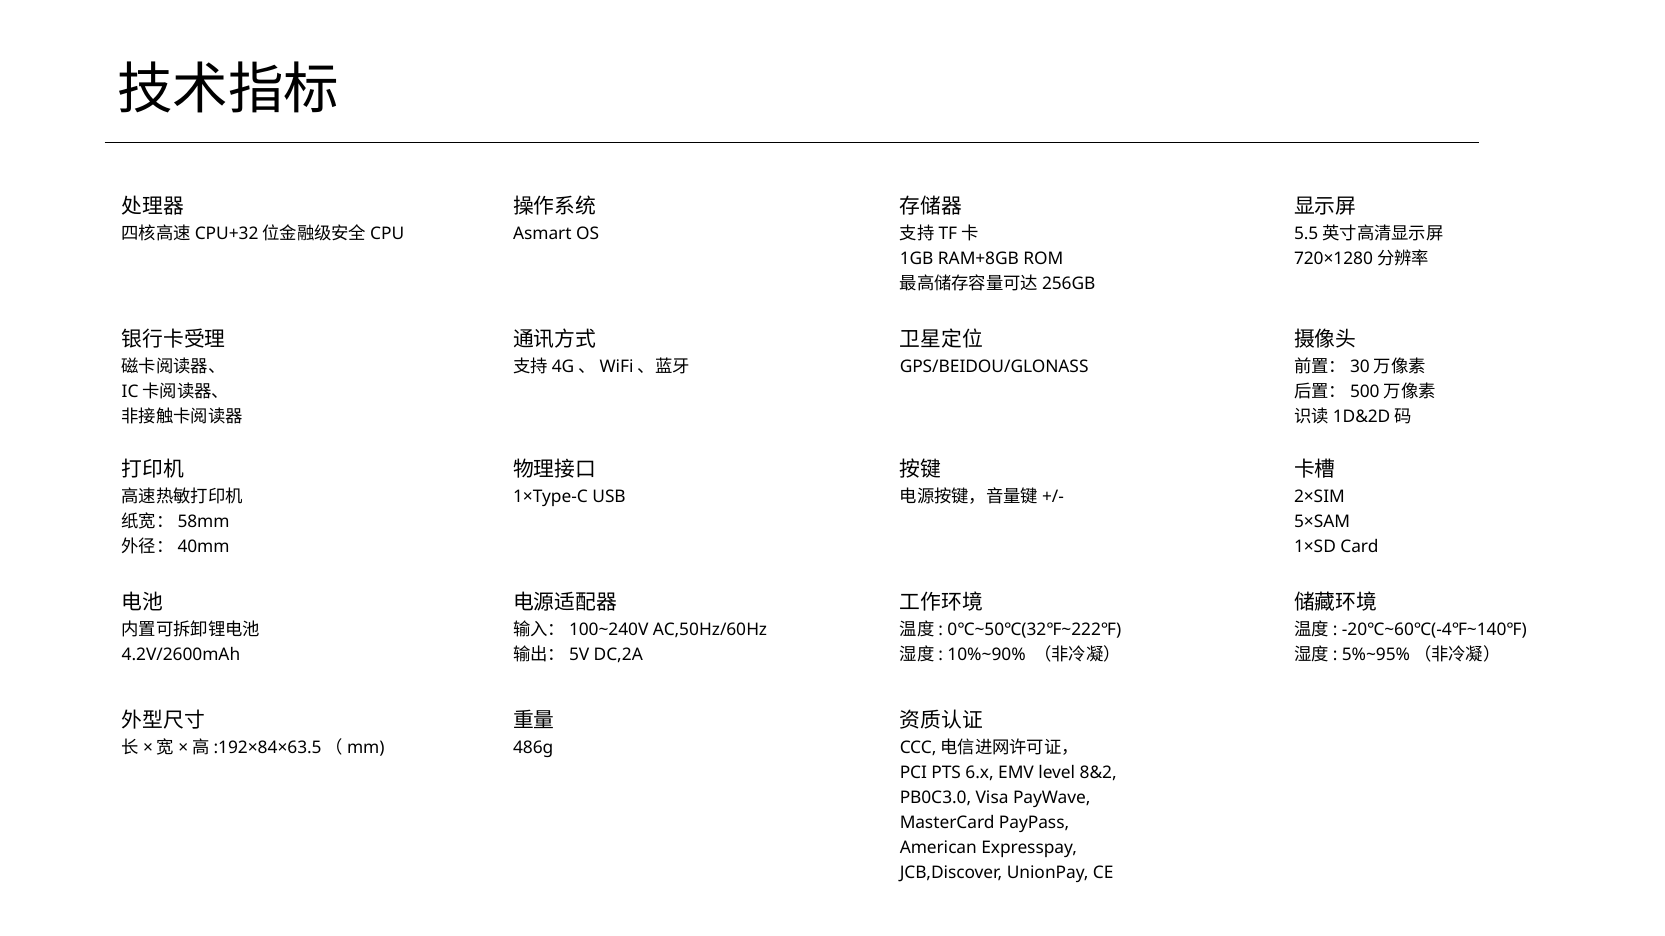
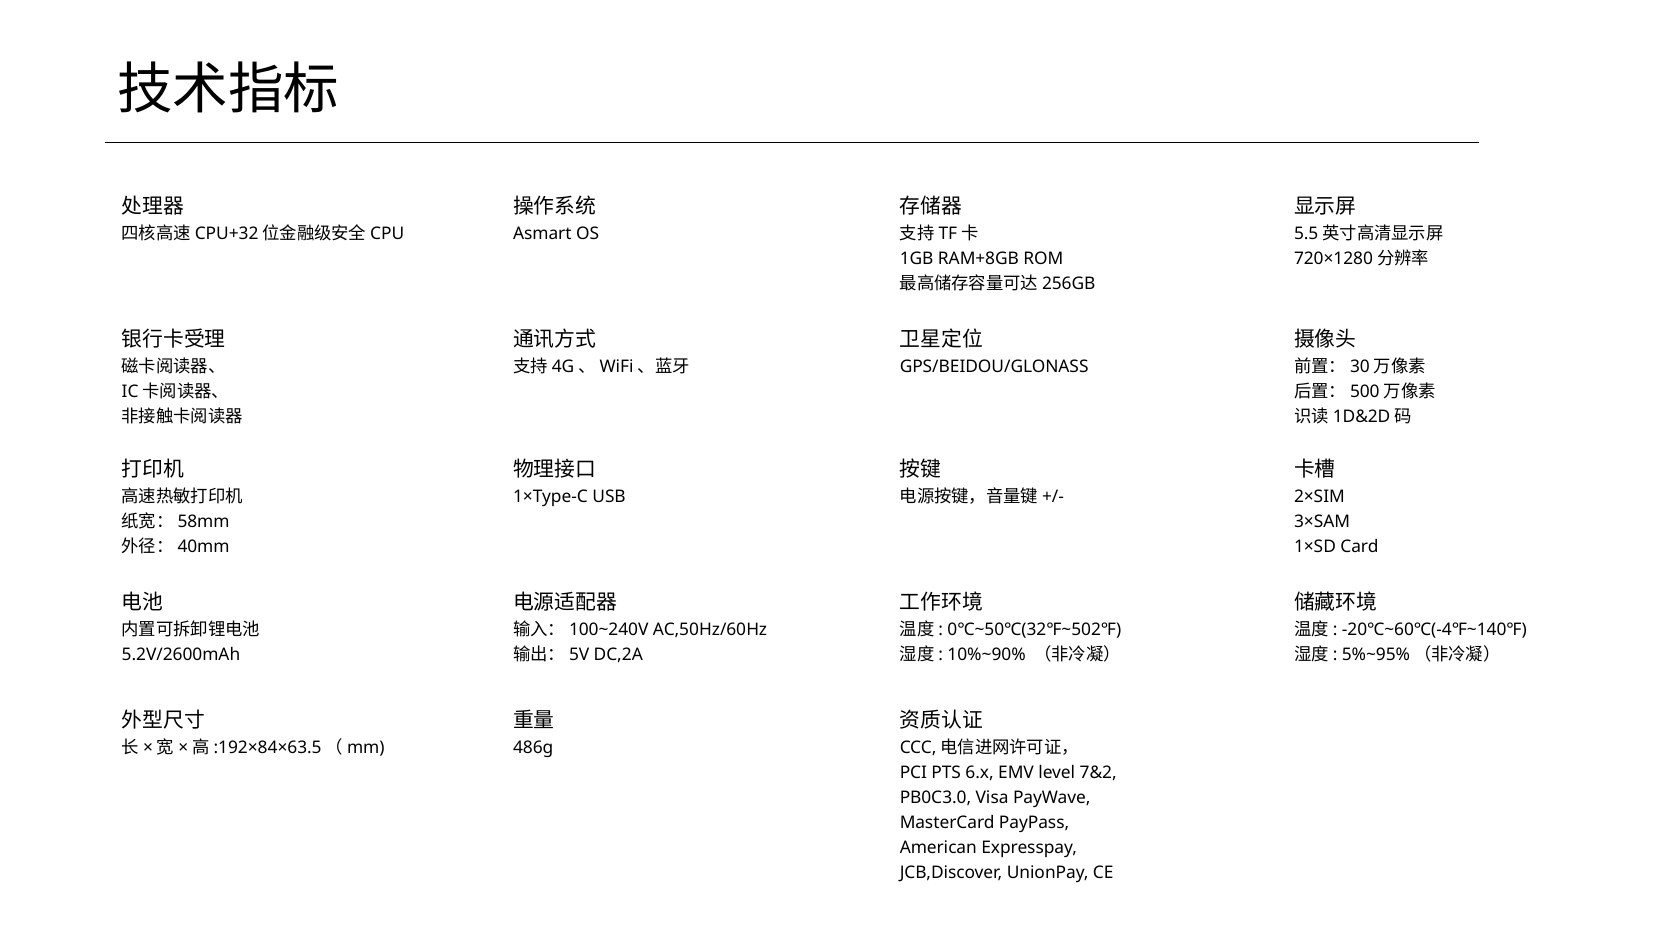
5×SAM: 5×SAM -> 3×SAM (1322, 522)
0℃~50℃(32℉~222℉: 0℃~50℃(32℉~222℉ -> 0℃~50℃(32℉~502℉ (1034, 630)
4.2V/2600mAh: 4.2V/2600mAh -> 5.2V/2600mAh (181, 655)
8&2: 8&2 -> 7&2 (1098, 773)
